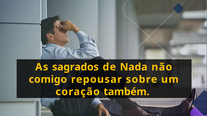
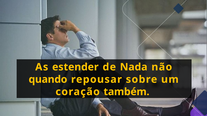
sagrados: sagrados -> estender (75, 67)
comigo: comigo -> quando (48, 80)
